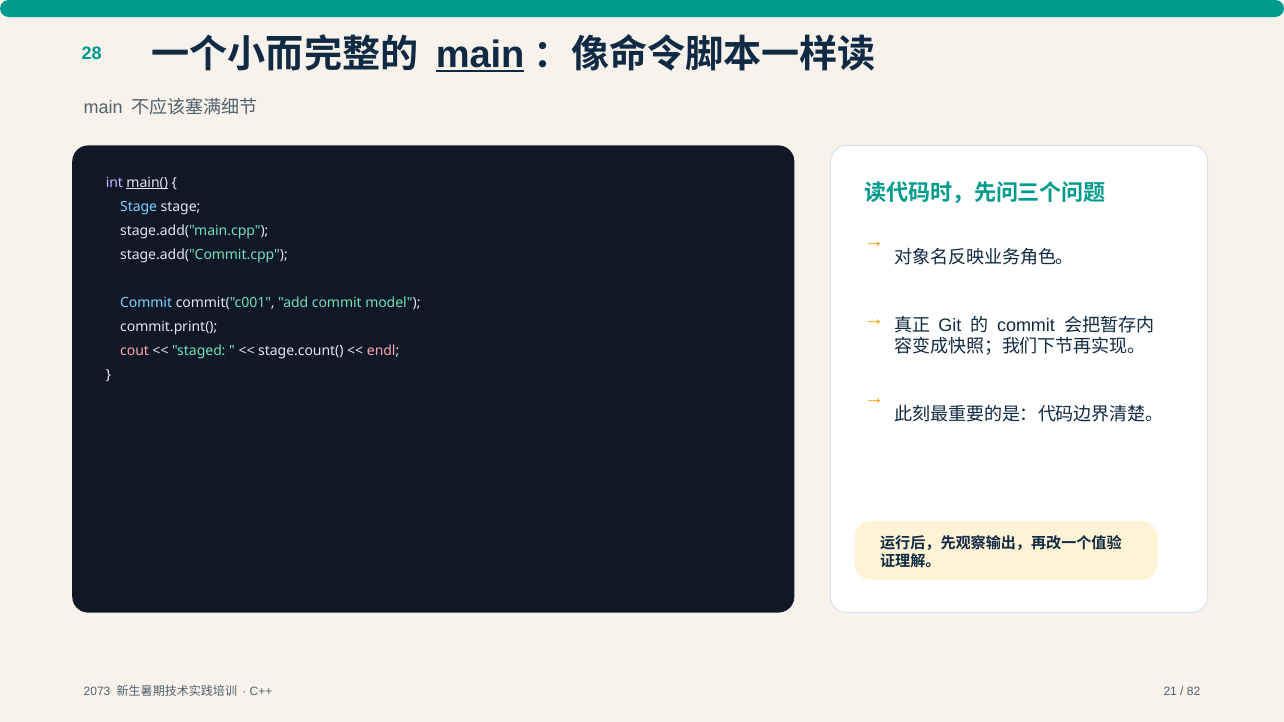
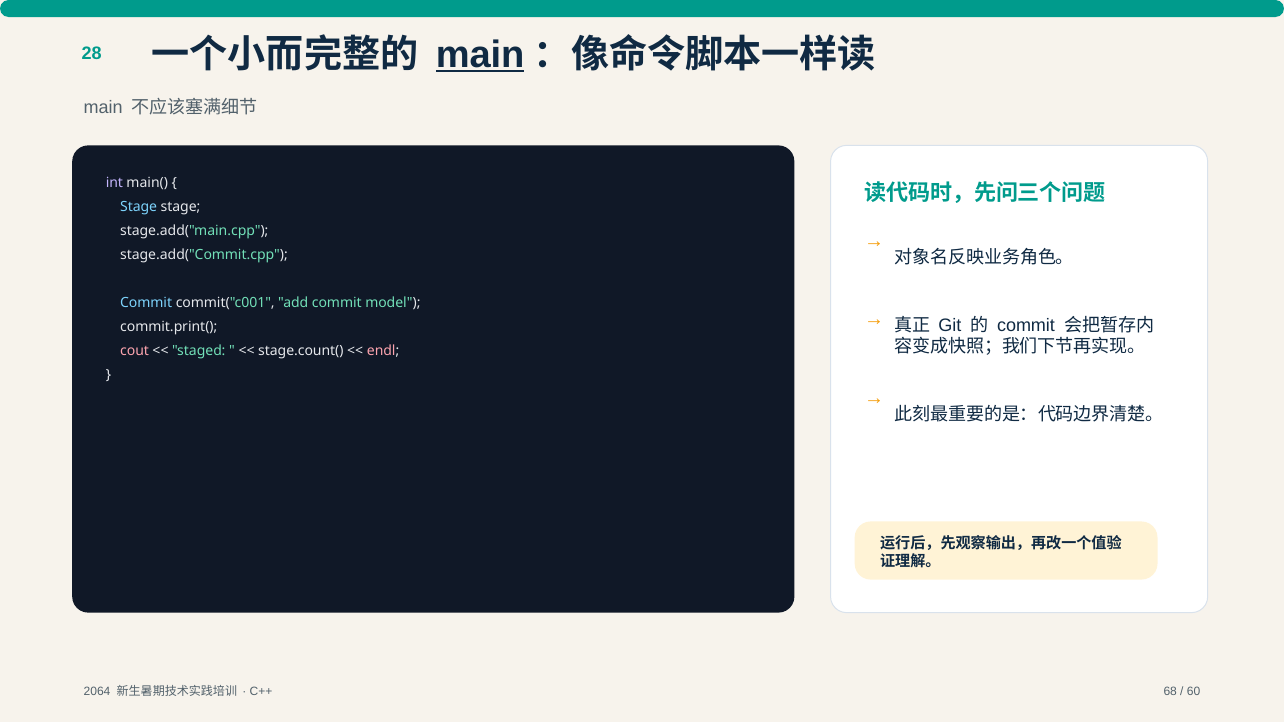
main( underline: present -> none (147, 183)
2073: 2073 -> 2064 (97, 692)
21: 21 -> 68 (1170, 692)
82: 82 -> 60 (1194, 692)
